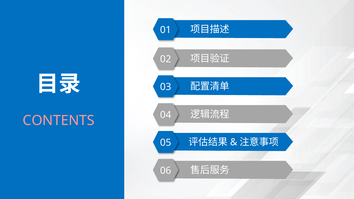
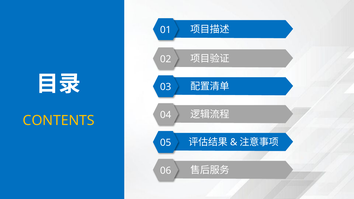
CONTENTS colour: pink -> yellow (59, 121)
